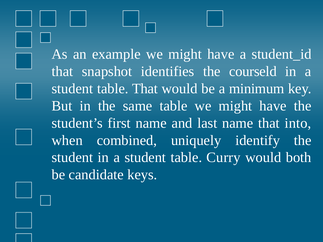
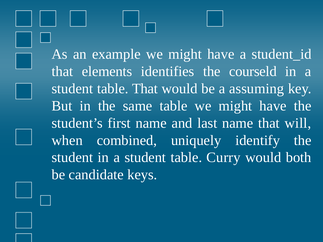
snapshot: snapshot -> elements (107, 71)
minimum: minimum -> assuming (257, 89)
into: into -> will (298, 123)
